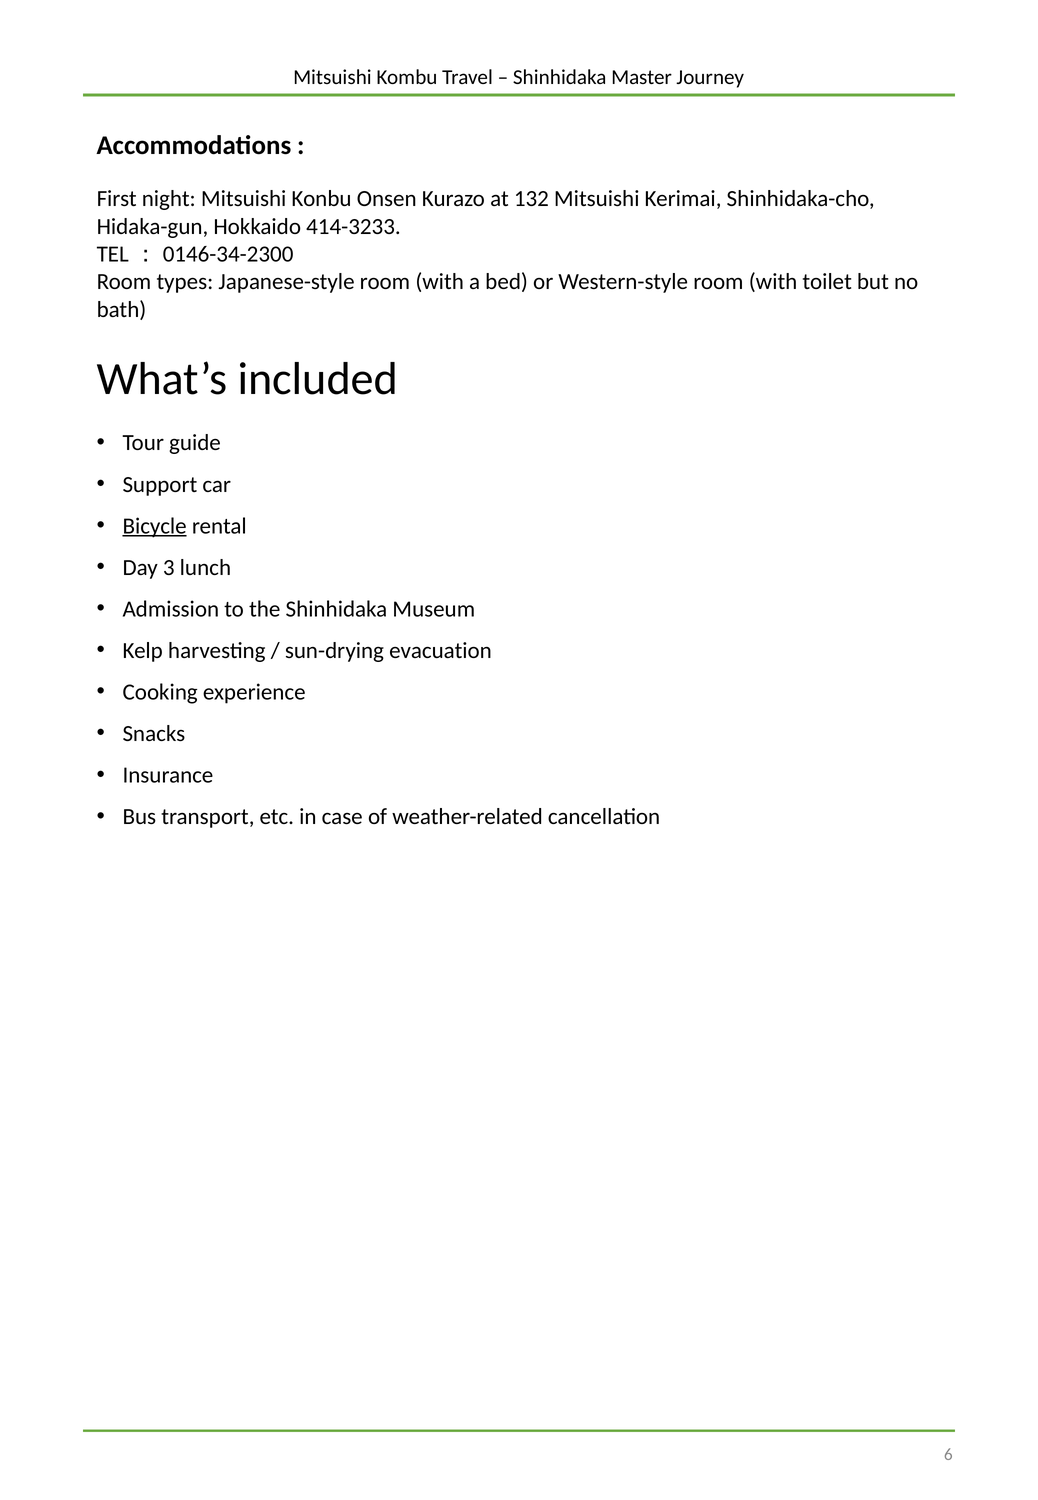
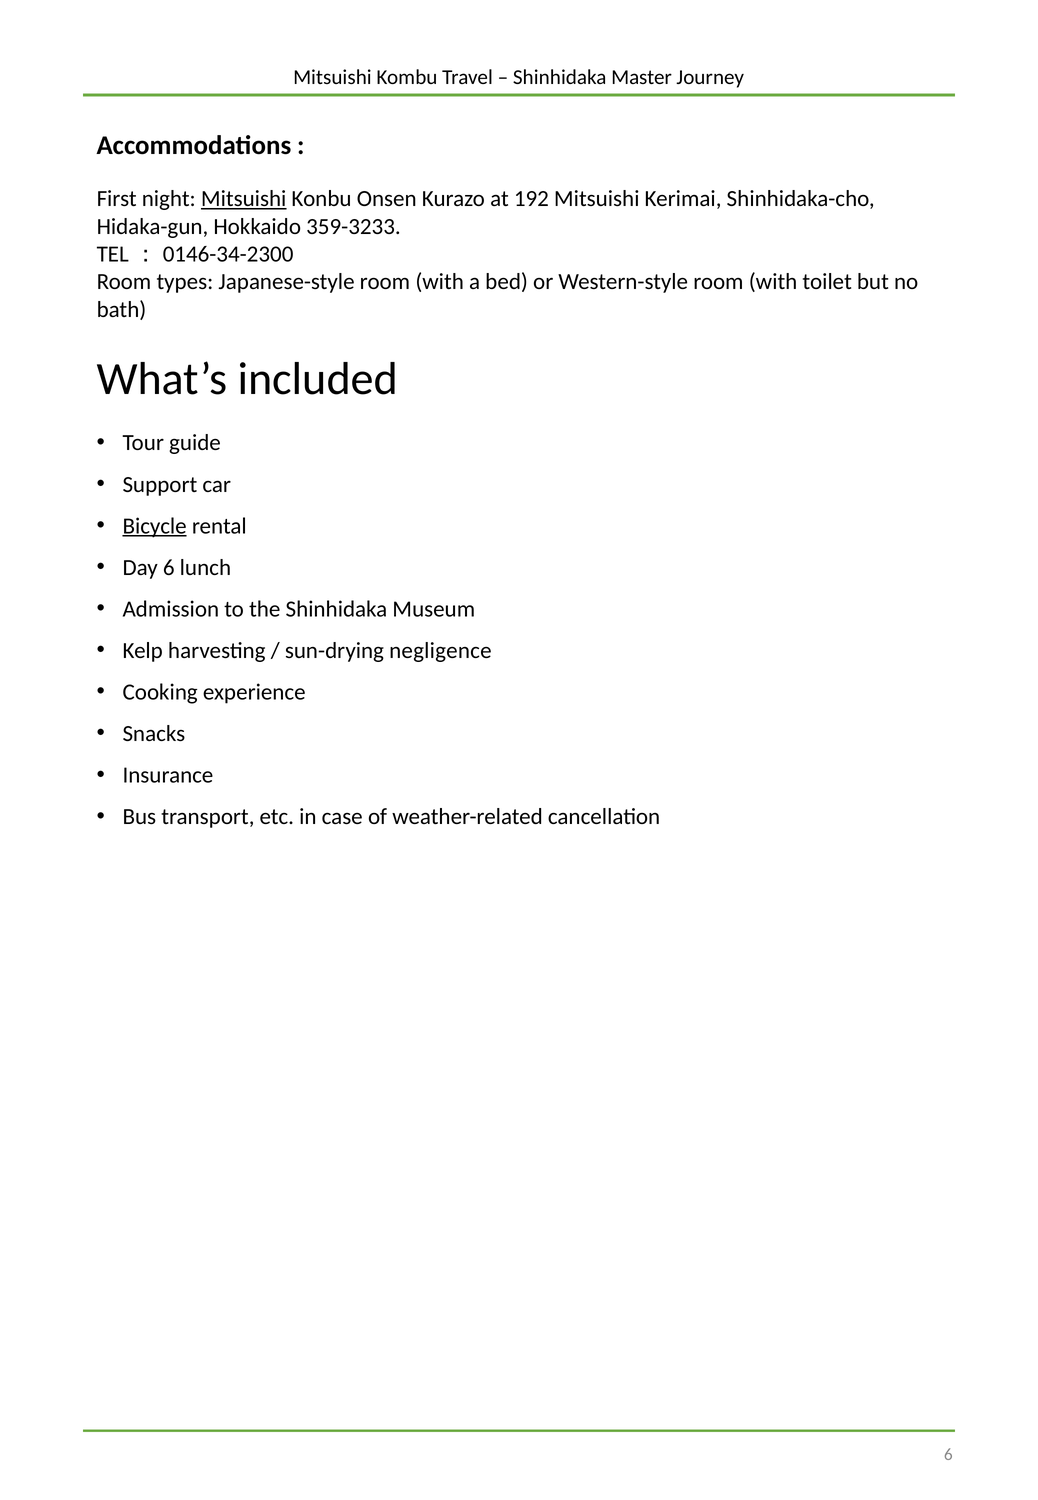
Mitsuishi underline: none -> present (244, 199)
132: 132 -> 192 (531, 199)
414-3233: 414-3233 -> 359-3233 (353, 226)
Day 3: 3 -> 6 (169, 567)
evacuation: evacuation -> negligence (440, 650)
